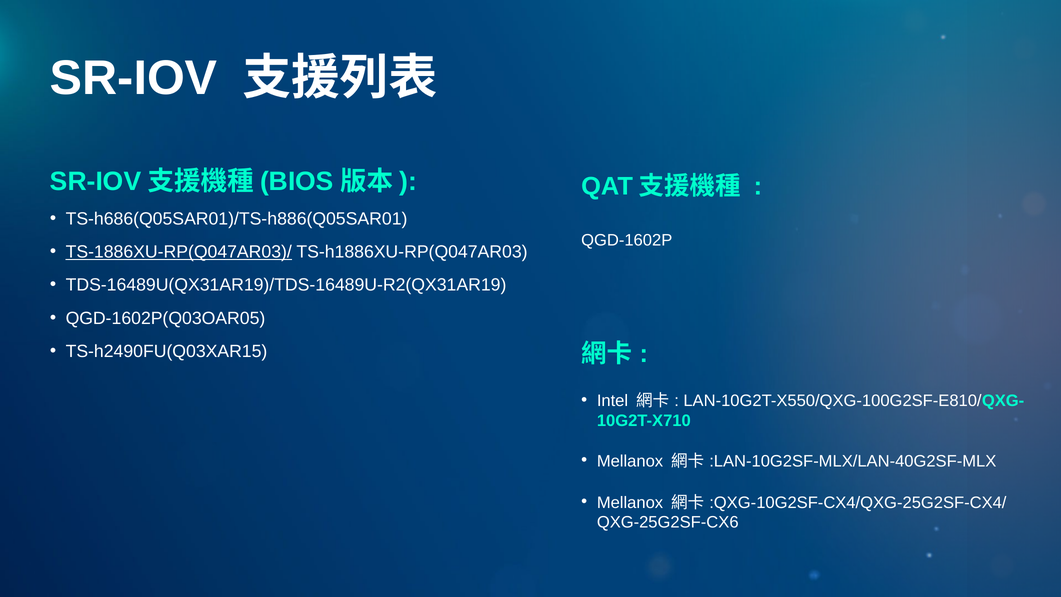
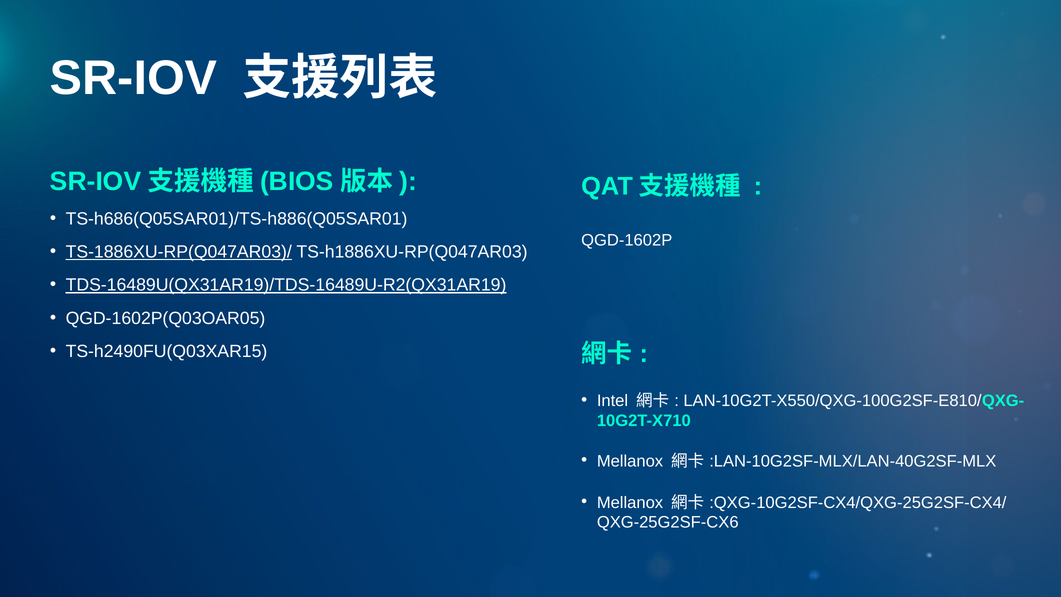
TDS-16489U(QX31AR19)/TDS-16489U-R2(QX31AR19 underline: none -> present (286, 285)
